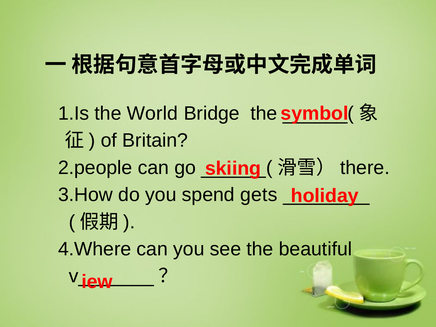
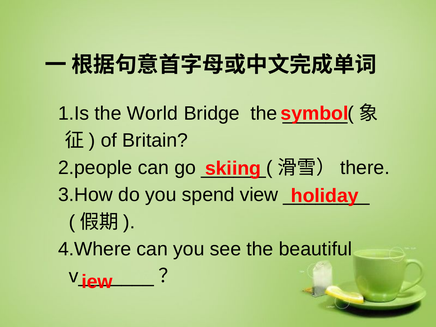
gets: gets -> view (259, 195)
